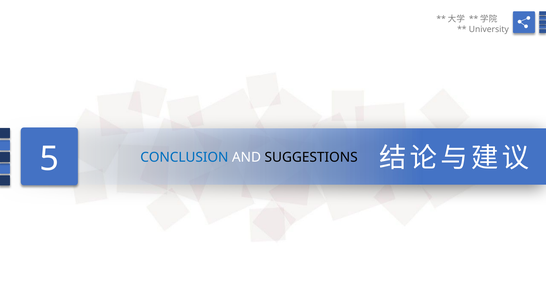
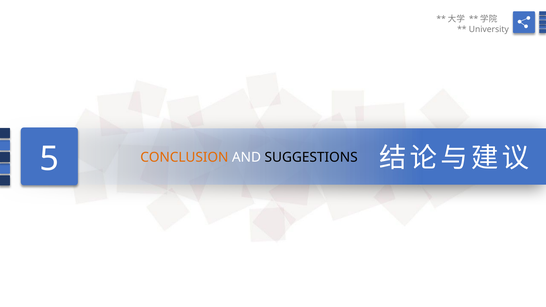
CONCLUSION colour: blue -> orange (184, 157)
